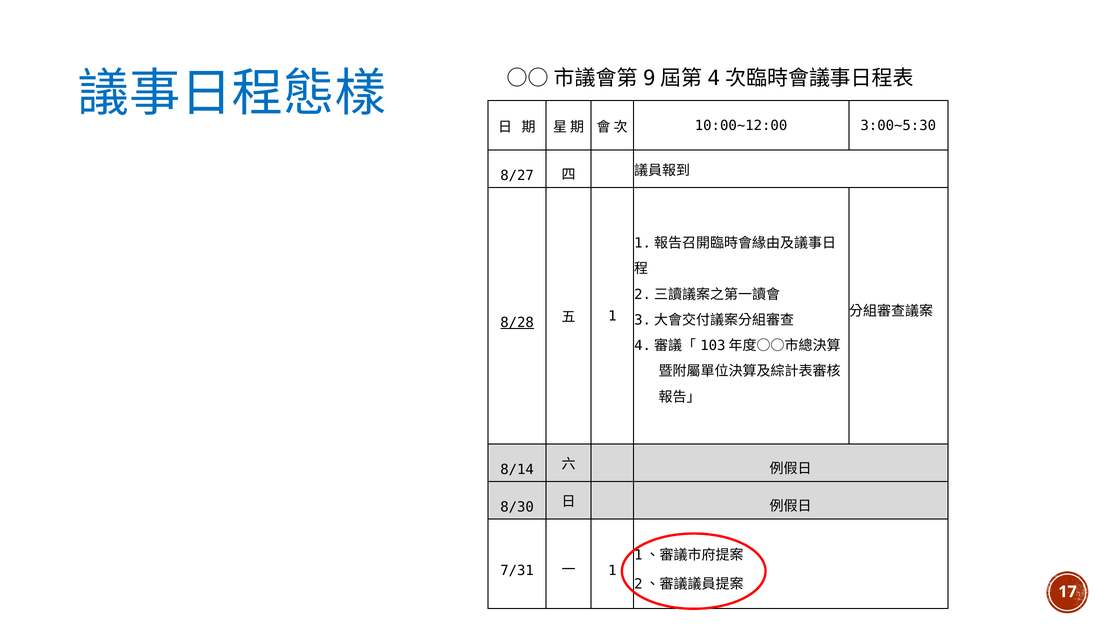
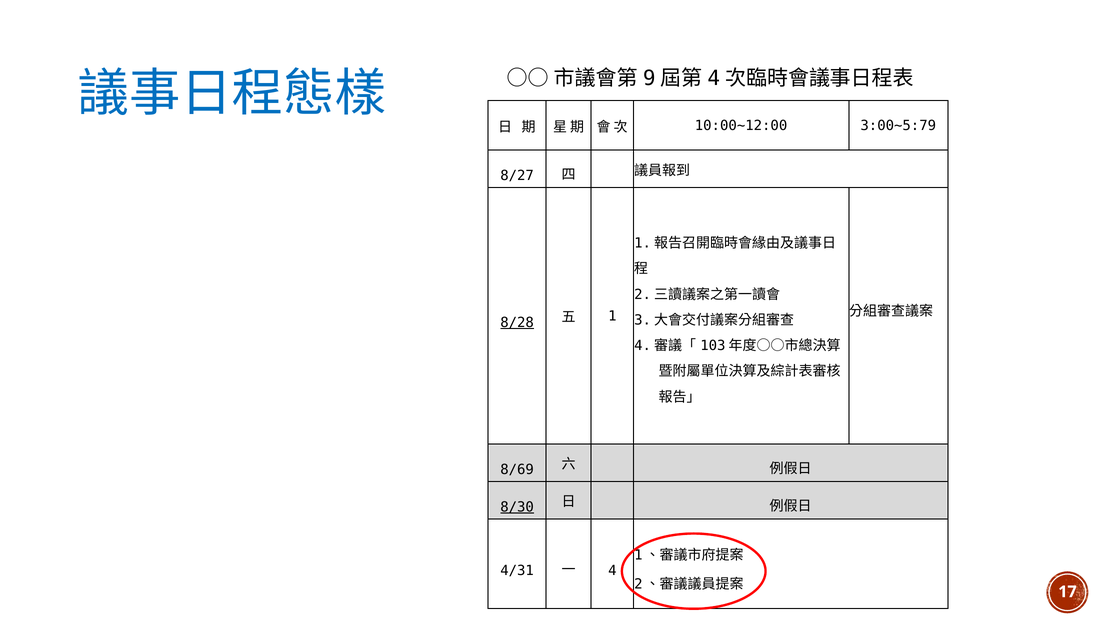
3:00~5:30: 3:00~5:30 -> 3:00~5:79 (898, 126)
8/14: 8/14 -> 8/69 (517, 470)
8/30 underline: none -> present (517, 507)
7/31: 7/31 -> 4/31 (517, 571)
1: 1 -> 4 (612, 571)
